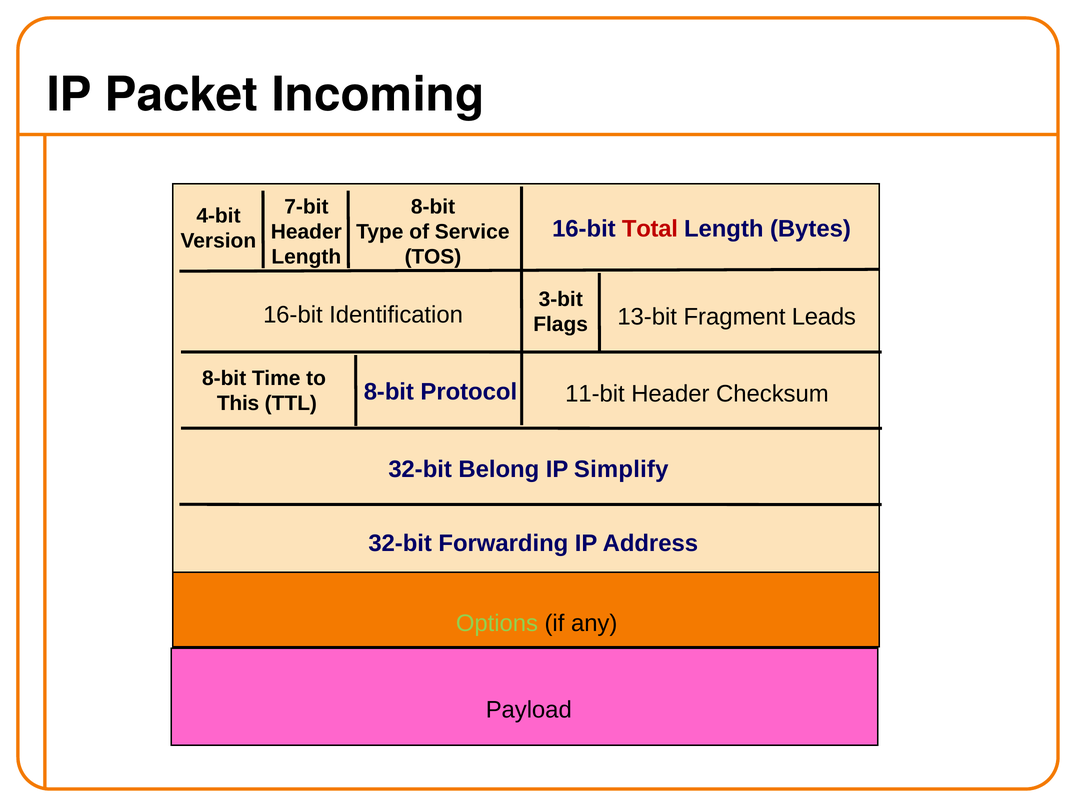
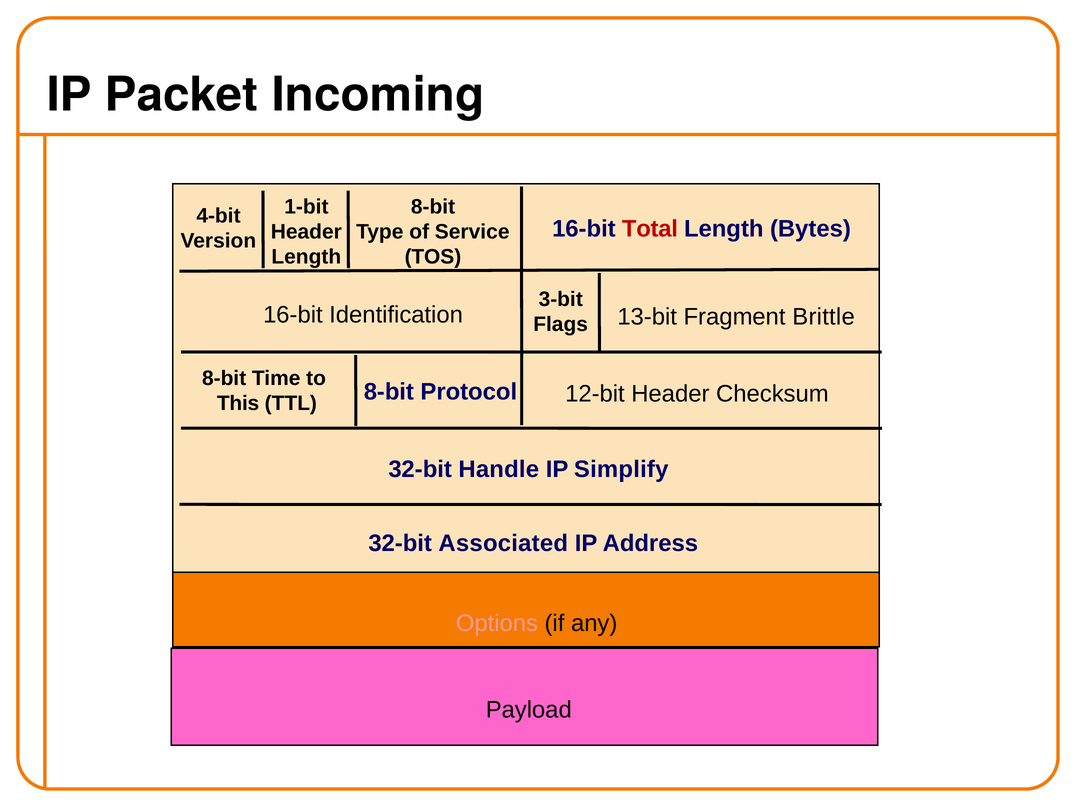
7-bit: 7-bit -> 1-bit (306, 207)
Leads: Leads -> Brittle (824, 317)
11-bit: 11-bit -> 12-bit (595, 394)
Belong: Belong -> Handle (499, 470)
Forwarding: Forwarding -> Associated (503, 543)
Options colour: light green -> pink (497, 623)
